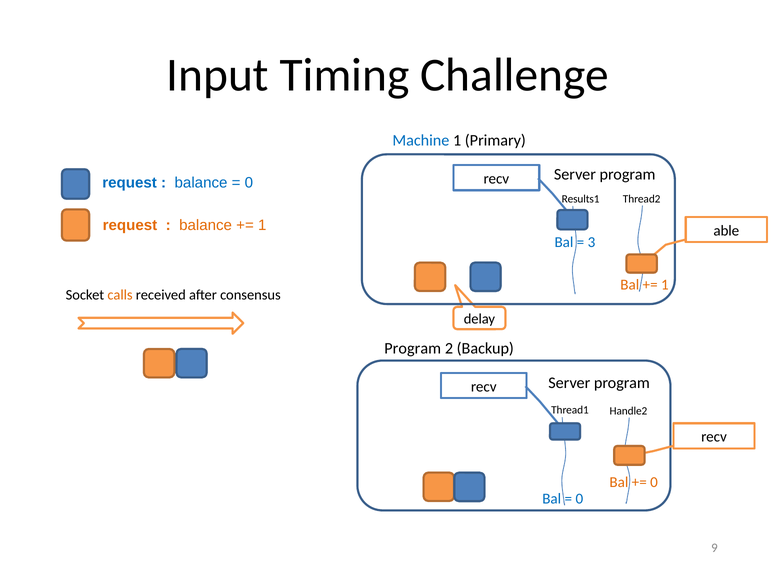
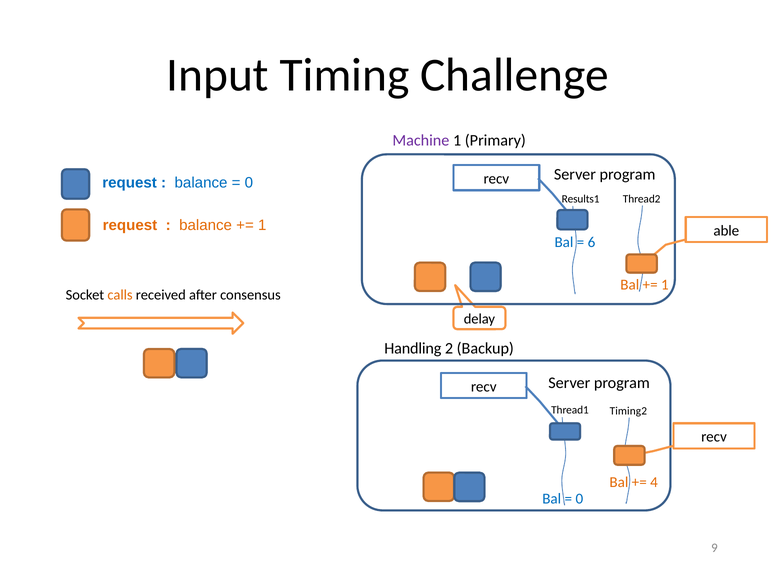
Machine colour: blue -> purple (421, 141)
3: 3 -> 6 (592, 242)
Program: Program -> Handling (413, 348)
Handle2: Handle2 -> Timing2 (628, 411)
0: 0 -> 4 (654, 482)
